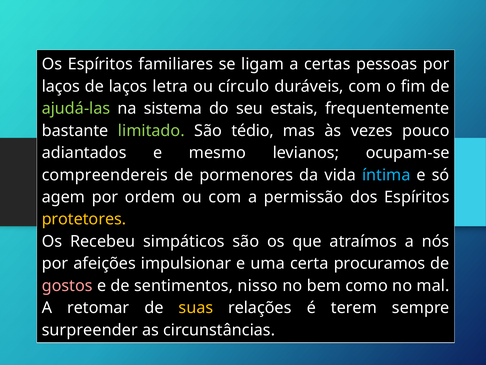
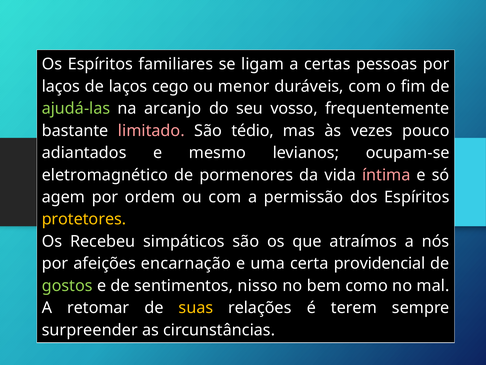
letra: letra -> cego (170, 86)
círculo: círculo -> menor (244, 86)
sistema: sistema -> arcanjo (173, 108)
estais: estais -> vosso (294, 108)
limitado colour: light green -> pink (151, 131)
compreendereis: compreendereis -> eletromagnético (105, 175)
íntima colour: light blue -> pink (386, 175)
impulsionar: impulsionar -> encarnação (186, 263)
procuramos: procuramos -> providencial (380, 263)
gostos colour: pink -> light green (67, 285)
